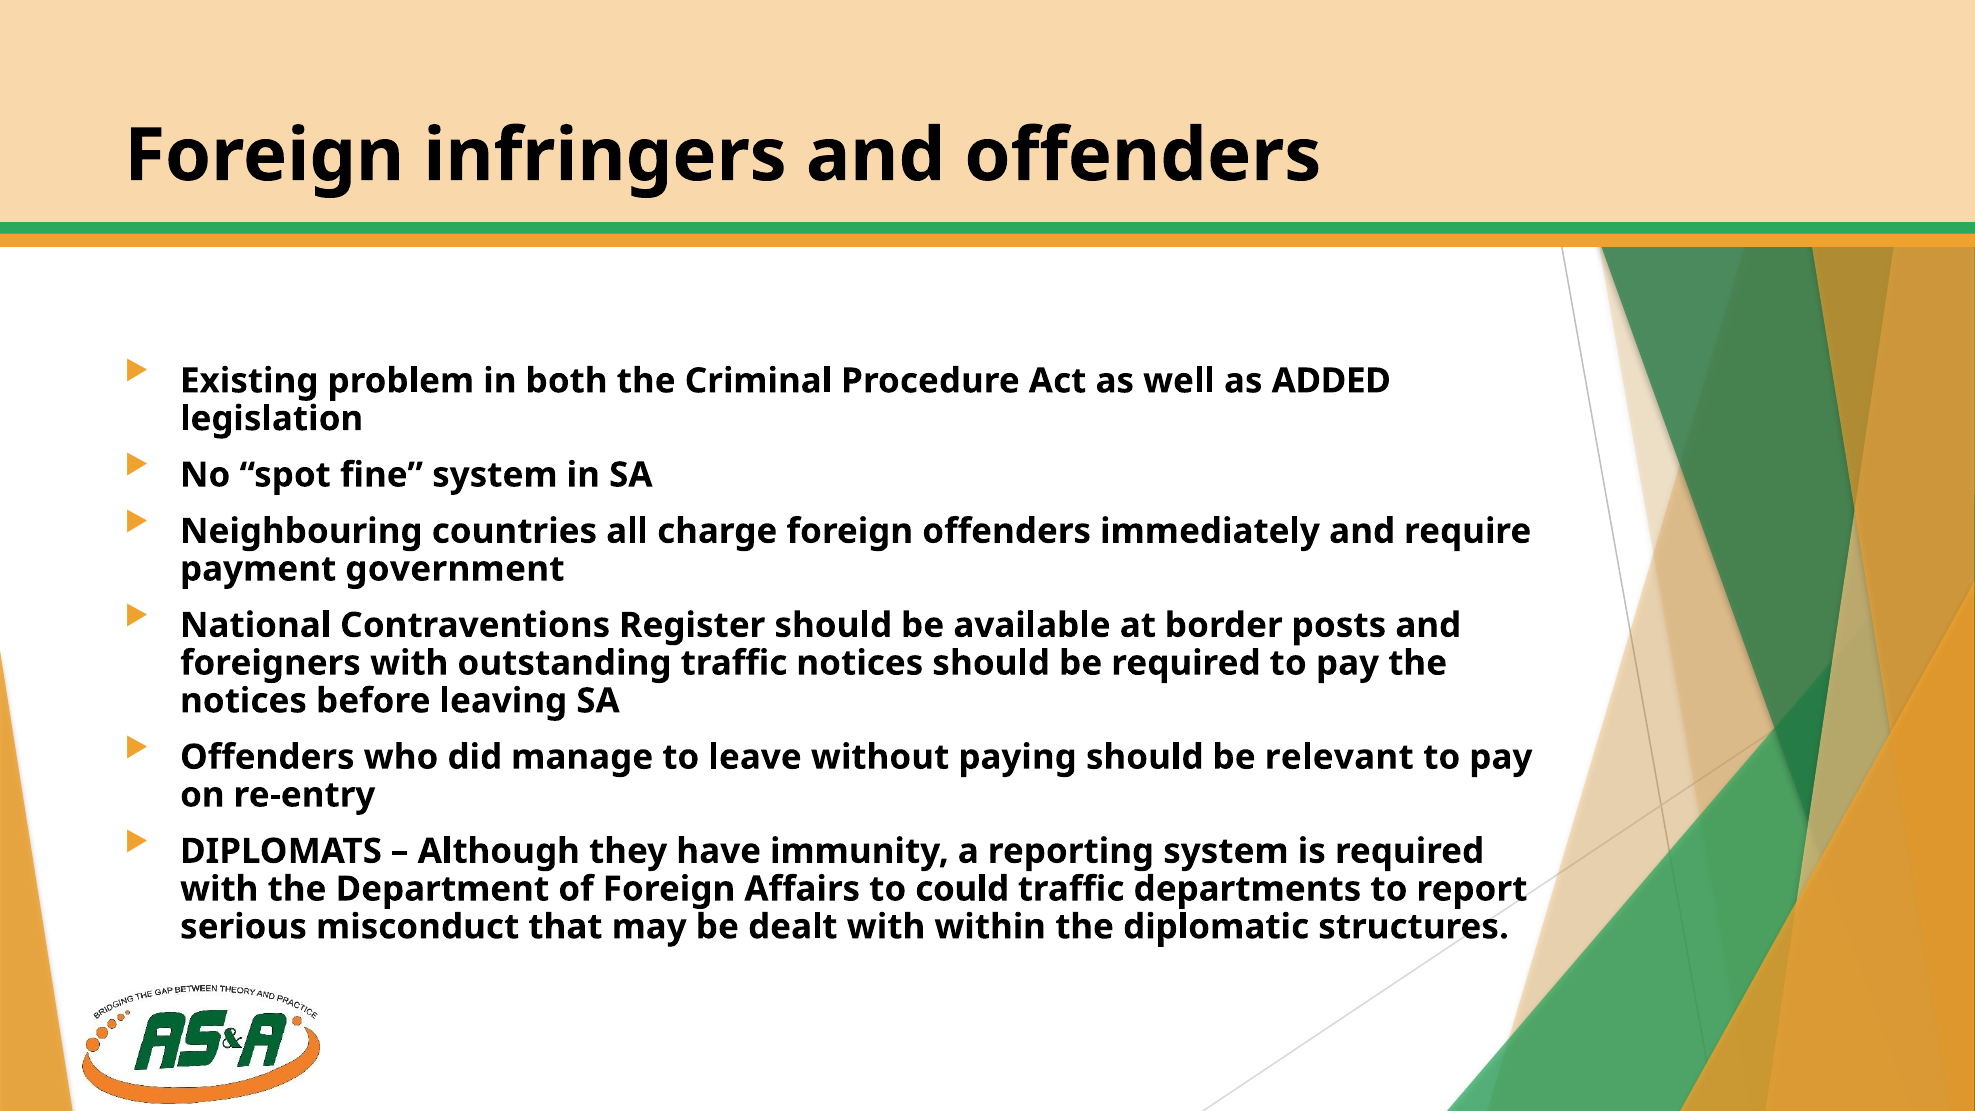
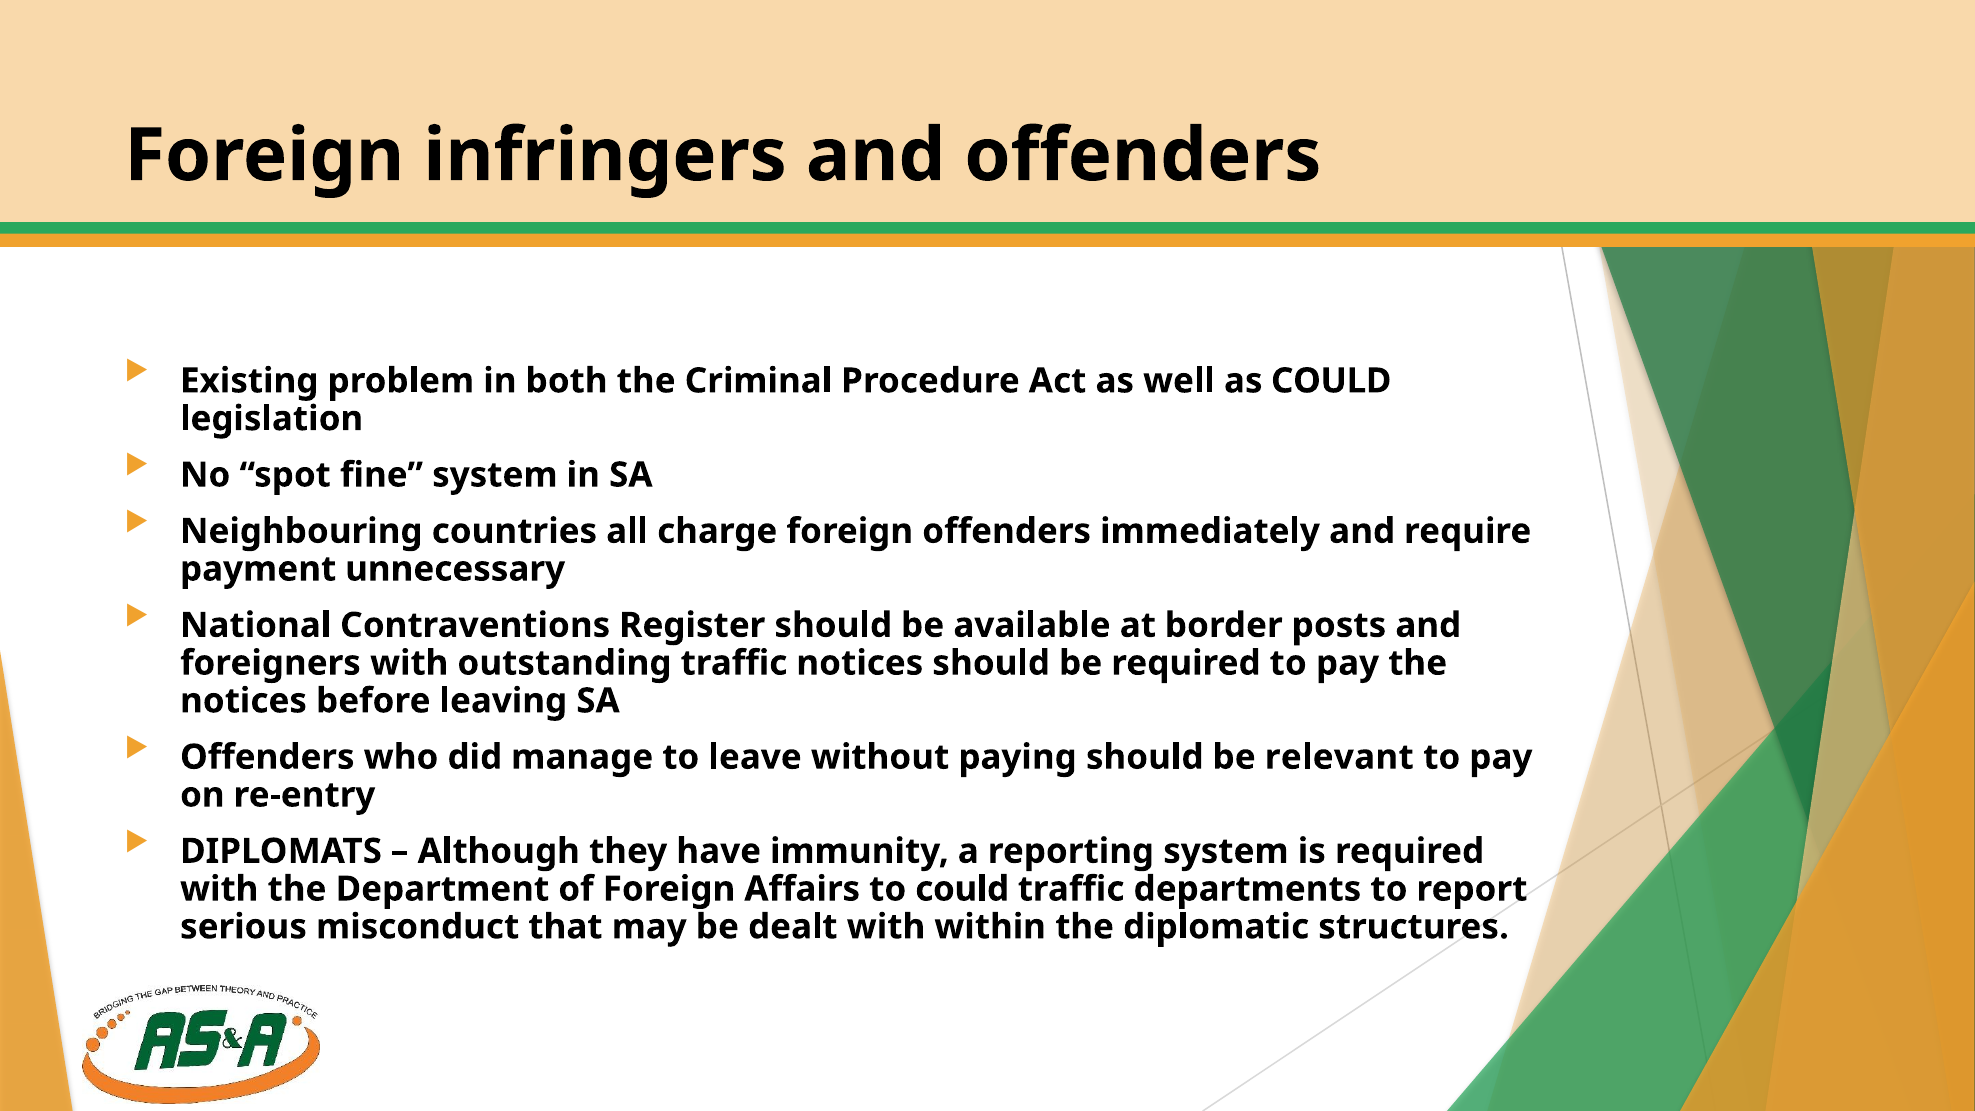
as ADDED: ADDED -> COULD (1331, 381)
government: government -> unnecessary (455, 569)
